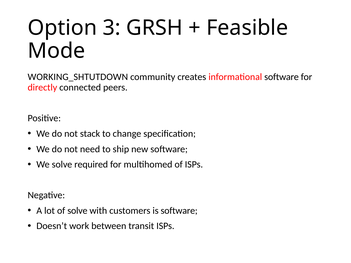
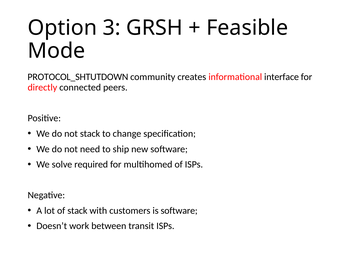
WORKING_SHTUTDOWN: WORKING_SHTUTDOWN -> PROTOCOL_SHTUTDOWN (78, 77)
informational software: software -> interface (282, 77)
of solve: solve -> stack (77, 211)
